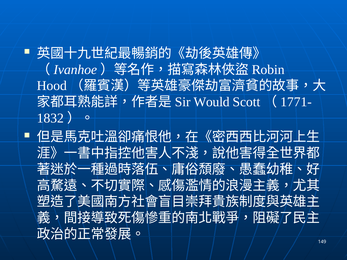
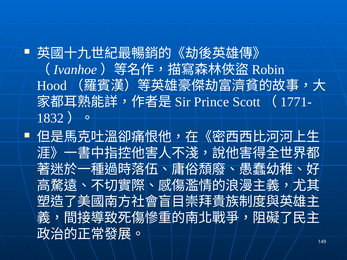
Would: Would -> Prince (211, 102)
